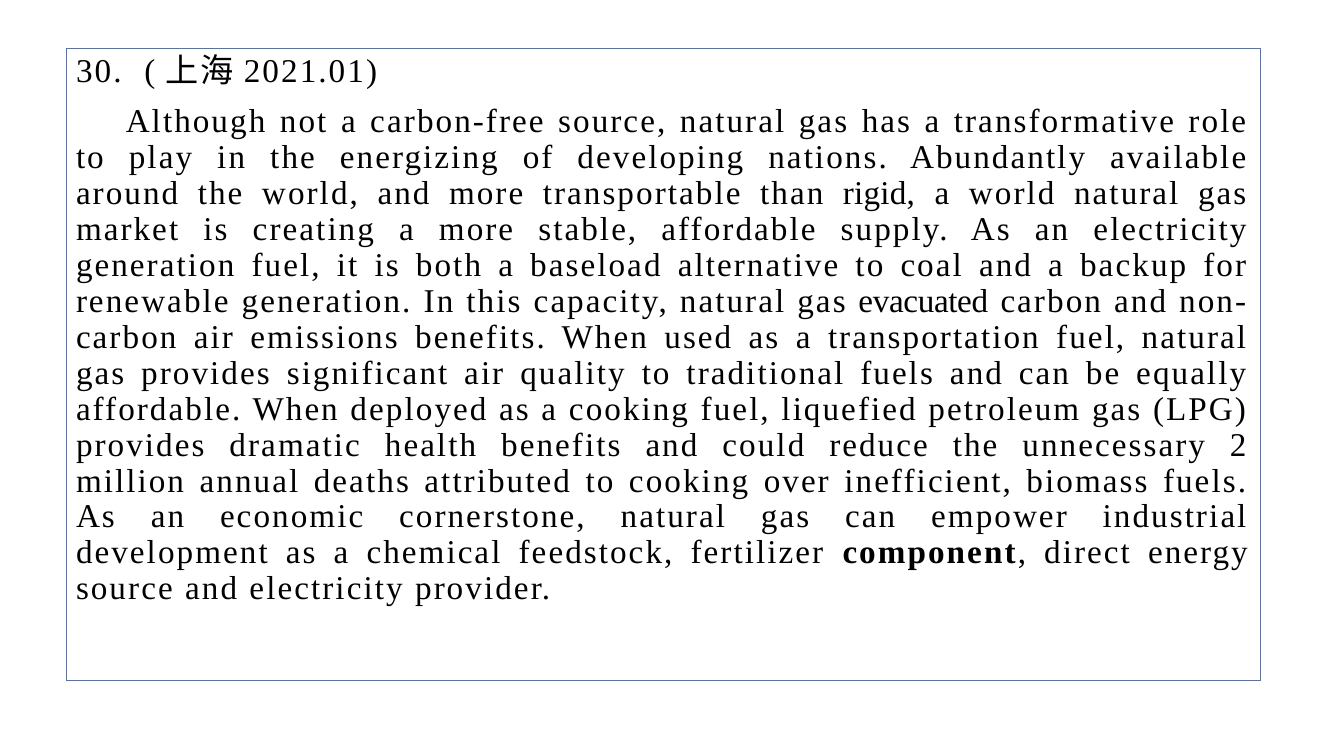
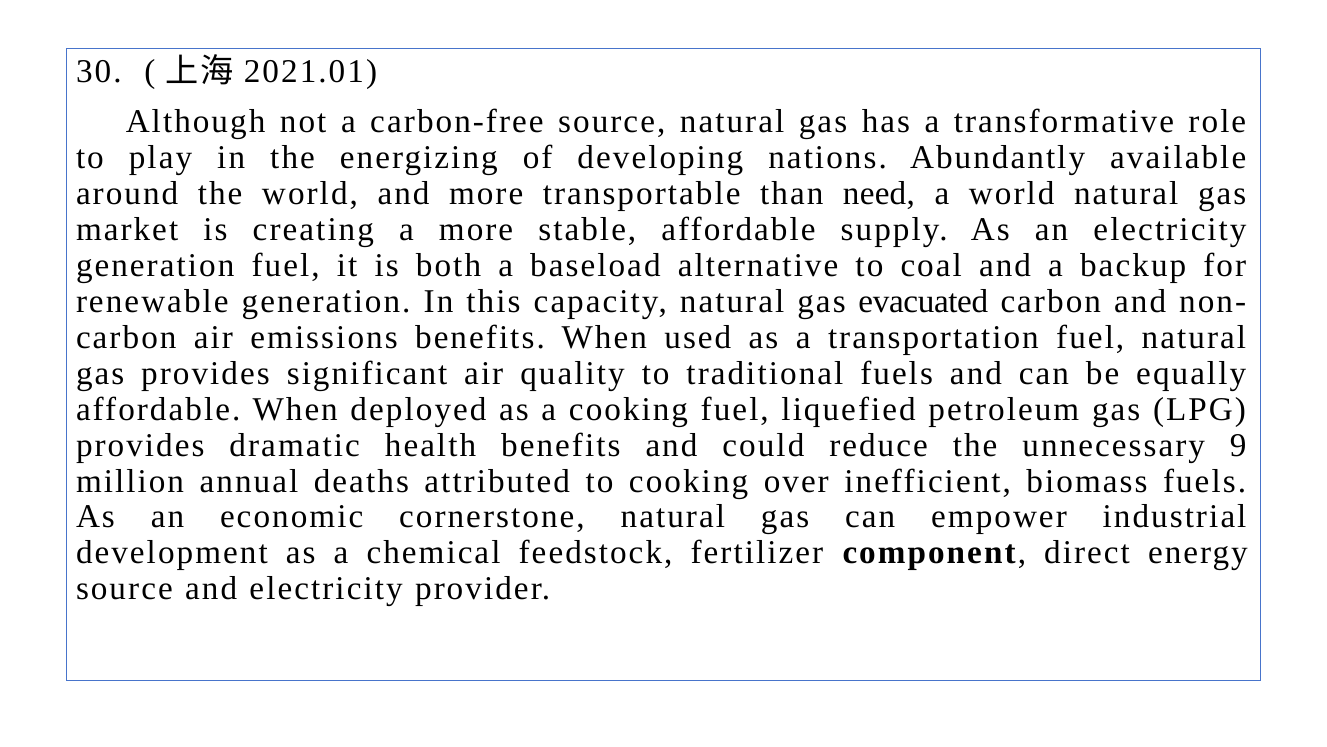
rigid: rigid -> need (879, 193)
2: 2 -> 9 (1238, 445)
